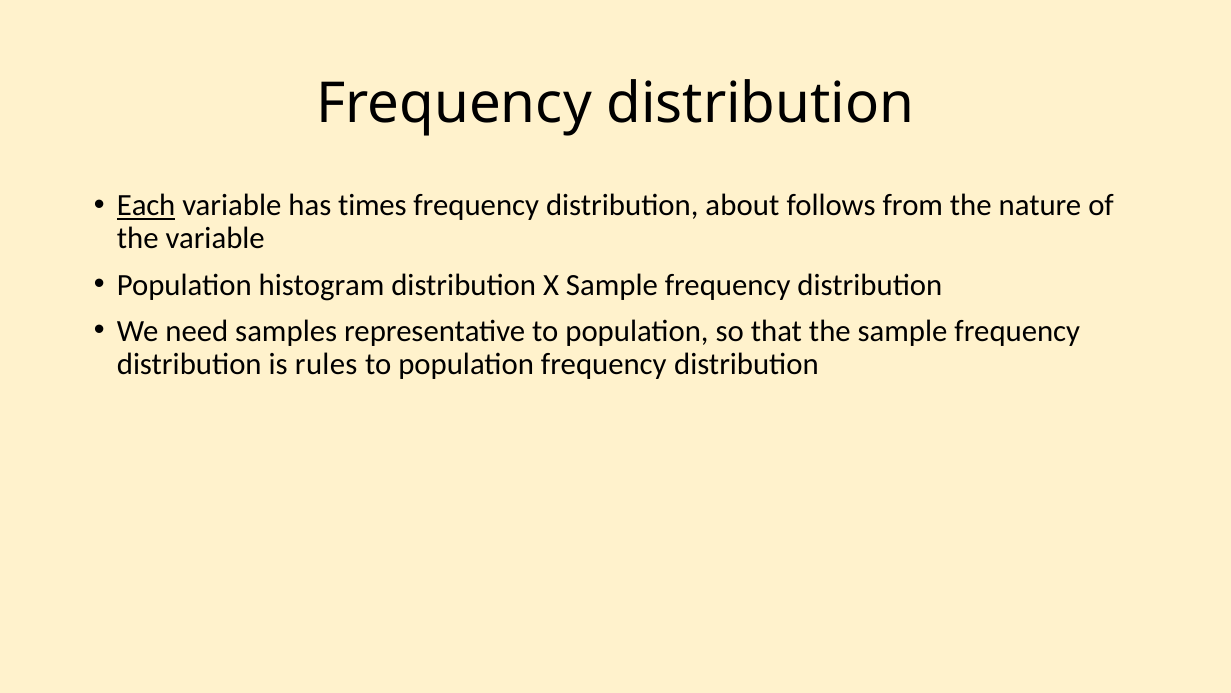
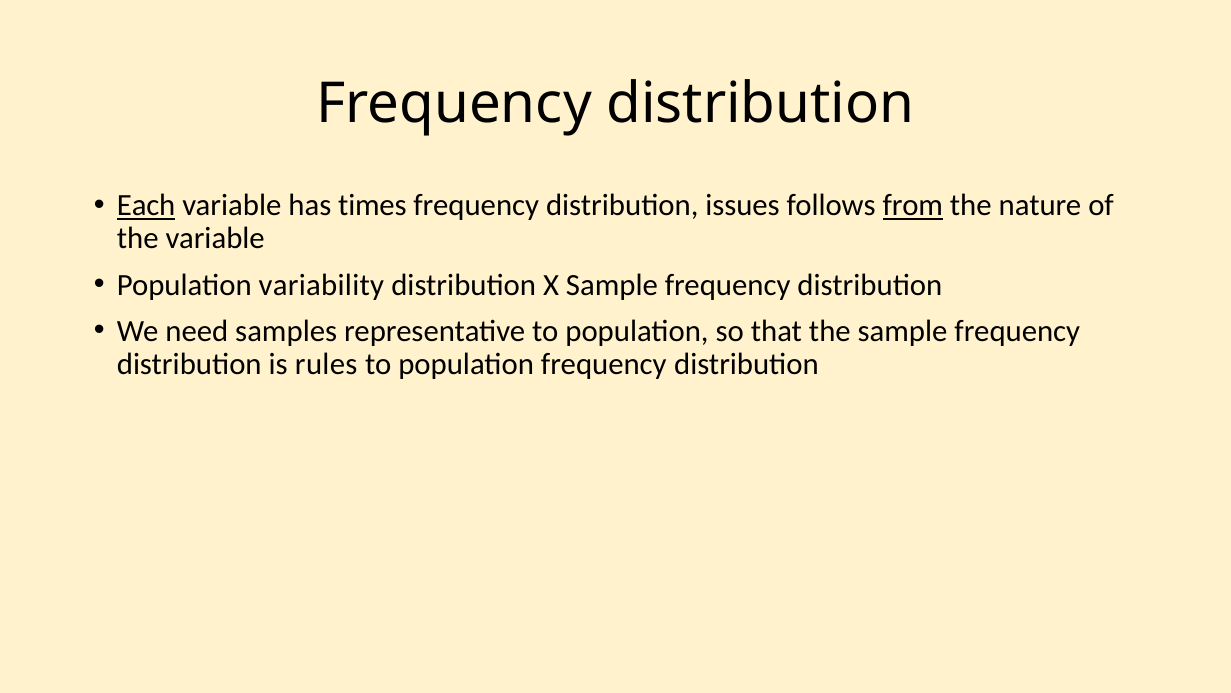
about: about -> issues (743, 205)
from underline: none -> present (913, 205)
histogram: histogram -> variability (321, 285)
